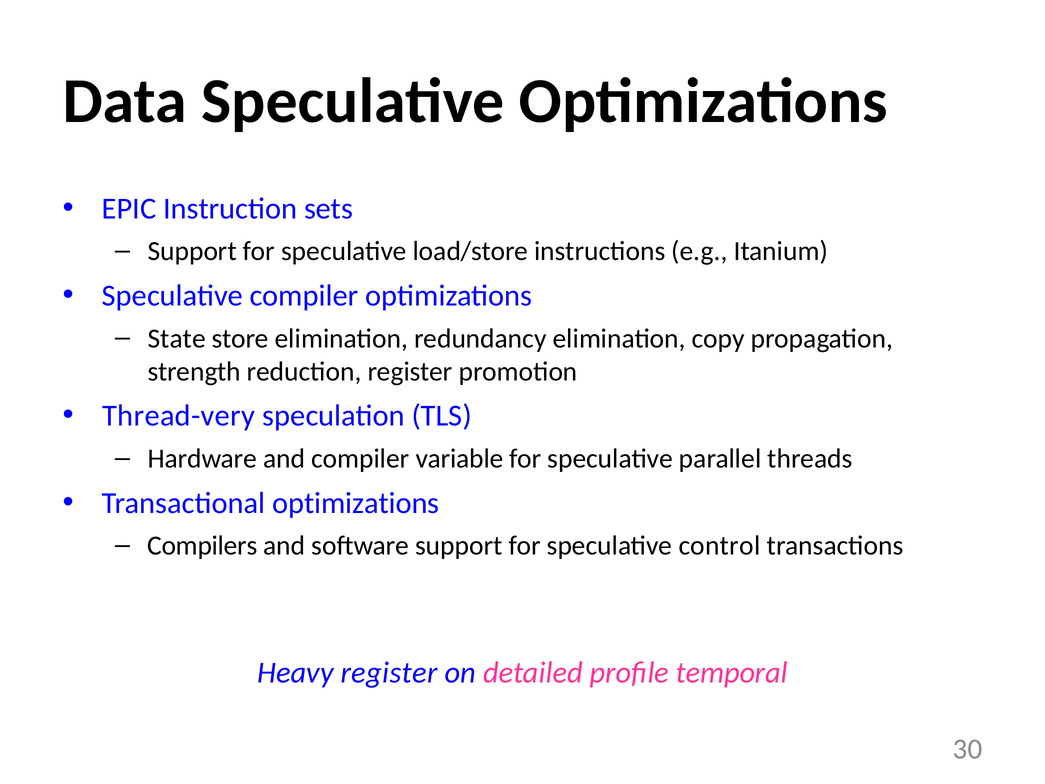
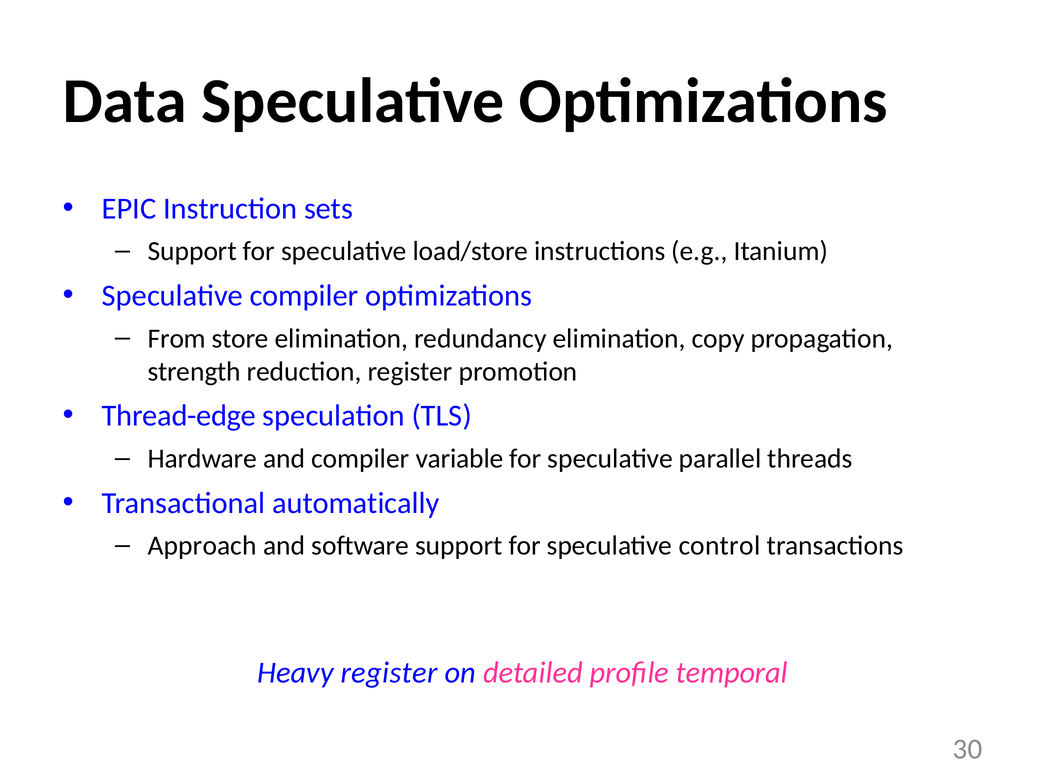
State: State -> From (177, 338)
Thread-very: Thread-very -> Thread-edge (179, 416)
Transactional optimizations: optimizations -> automatically (356, 503)
Compilers: Compilers -> Approach (202, 546)
